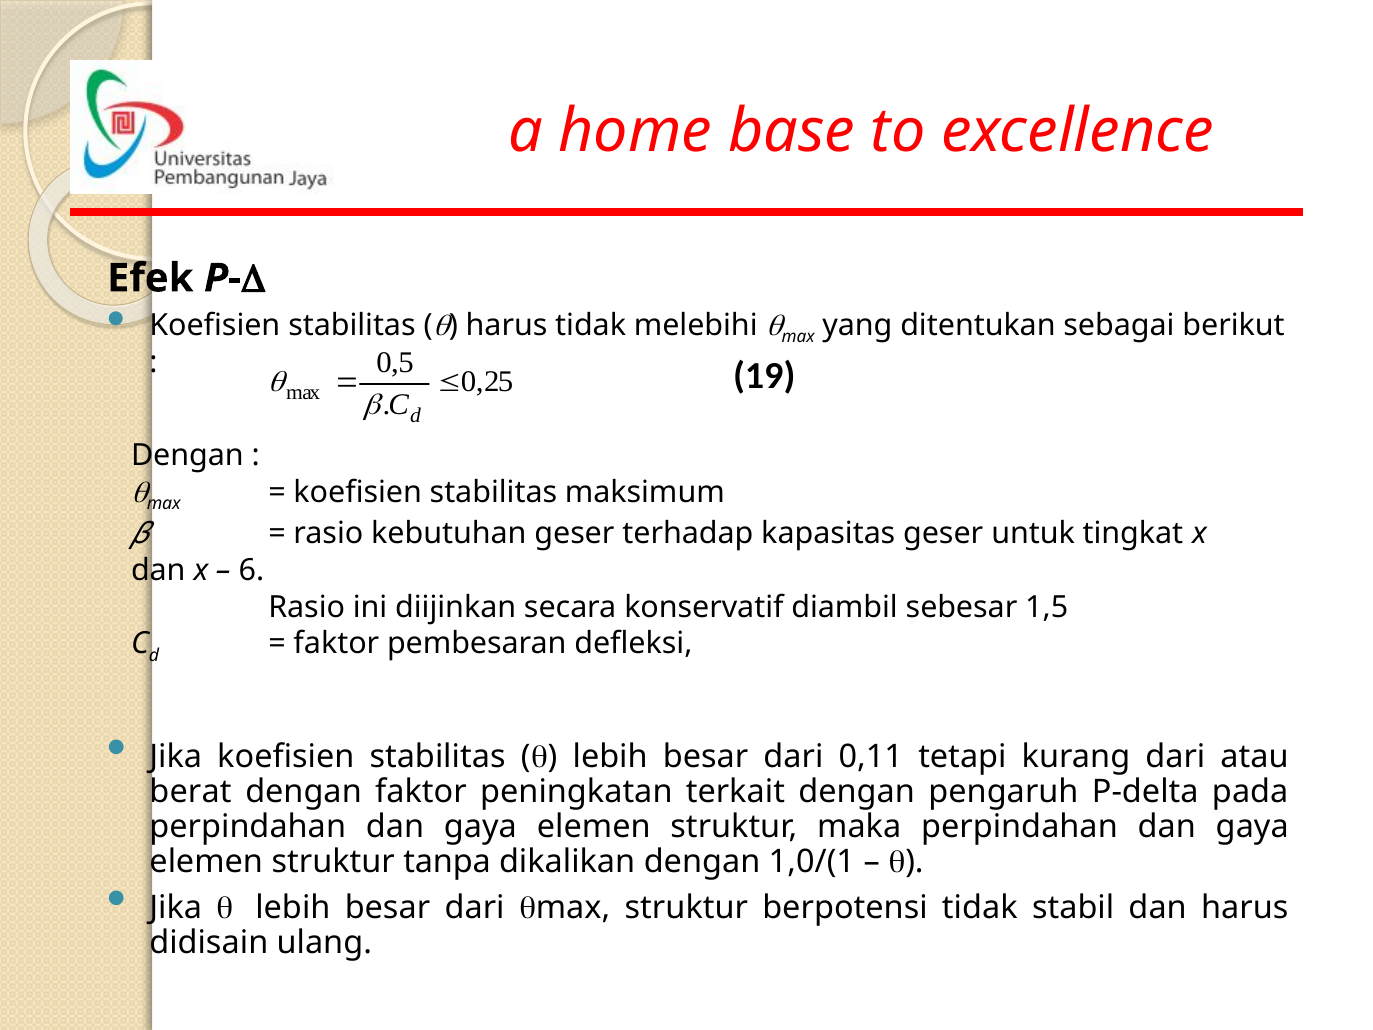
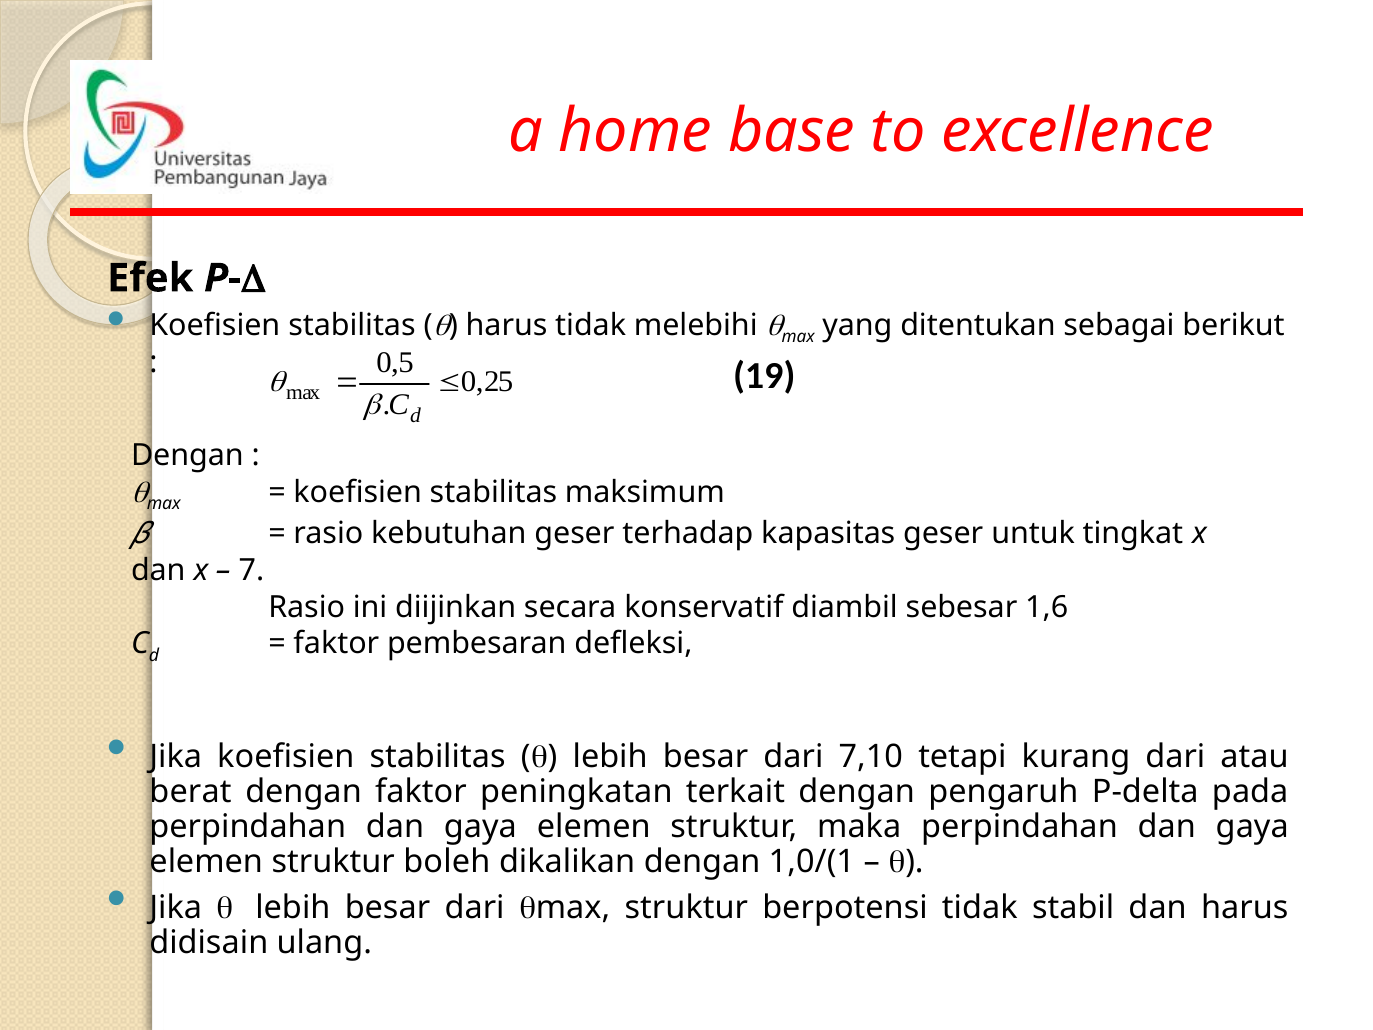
6: 6 -> 7 (251, 570)
1,5: 1,5 -> 1,6 (1047, 607)
0,11: 0,11 -> 7,10 (871, 757)
tanpa: tanpa -> boleh (447, 862)
